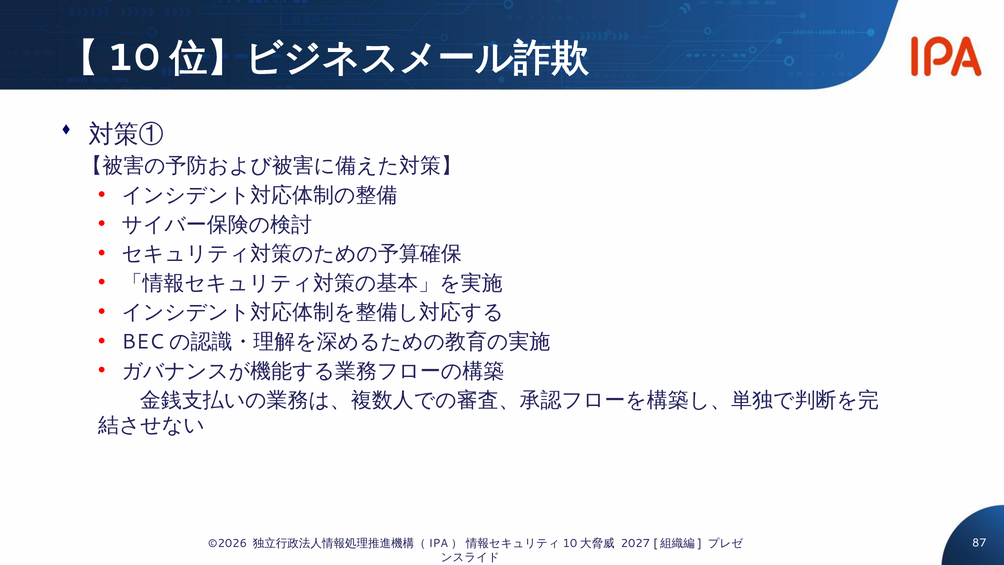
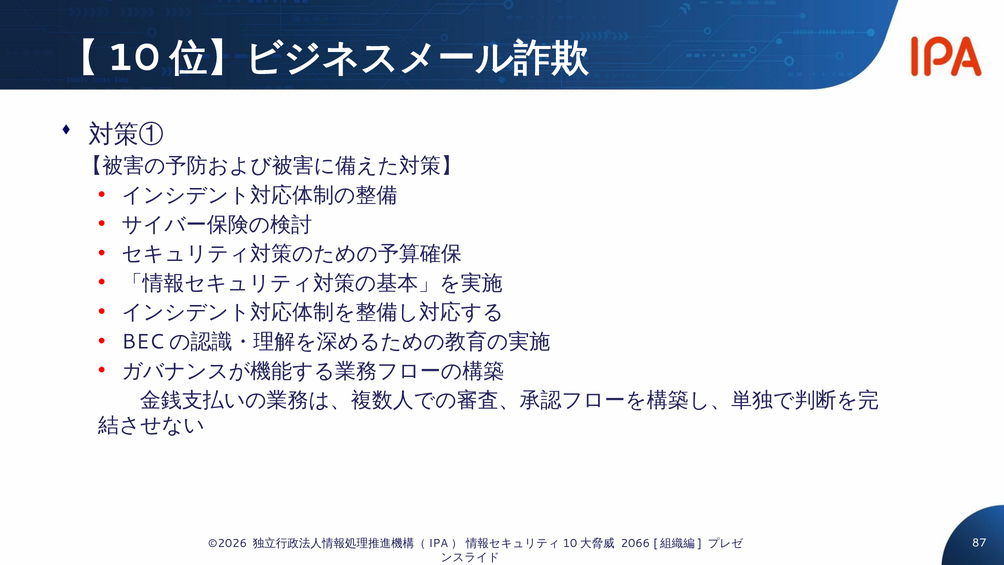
2027: 2027 -> 2066 (635, 543)
